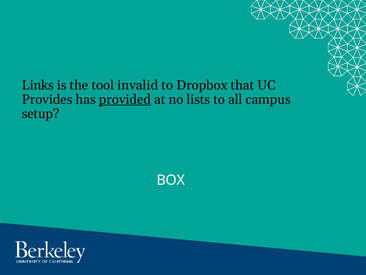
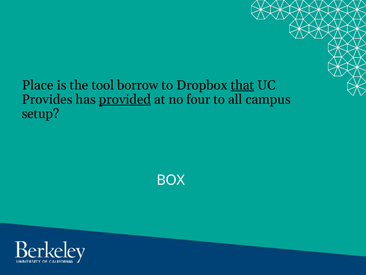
Links: Links -> Place (38, 85)
invalid: invalid -> borrow (138, 85)
that underline: none -> present (242, 85)
lists: lists -> four (199, 99)
